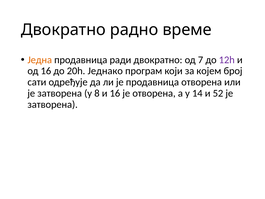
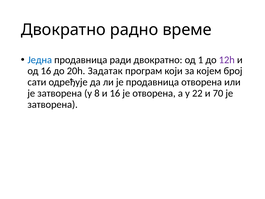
Једна colour: orange -> blue (40, 60)
7: 7 -> 1 (201, 60)
Једнако: Једнако -> Задатак (105, 71)
14: 14 -> 22 (197, 93)
52: 52 -> 70 (218, 93)
